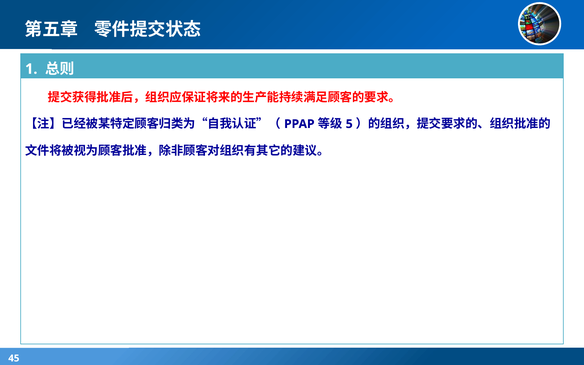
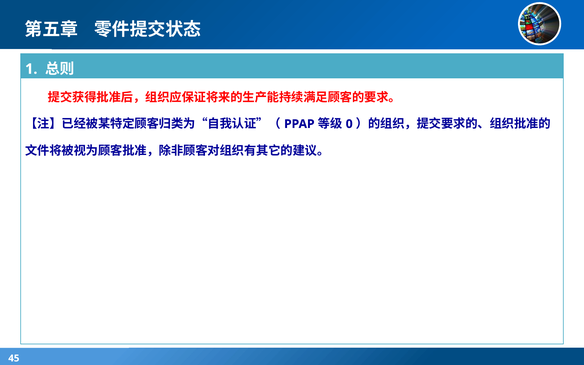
5: 5 -> 0 (349, 124)
